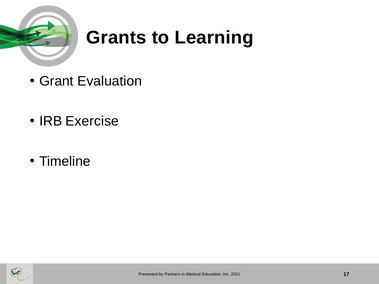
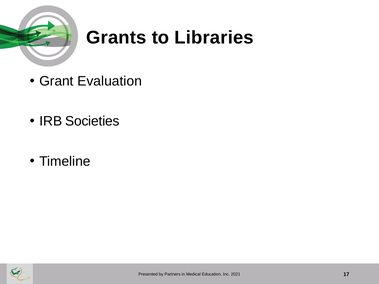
Learning: Learning -> Libraries (214, 38)
Exercise: Exercise -> Societies (92, 121)
